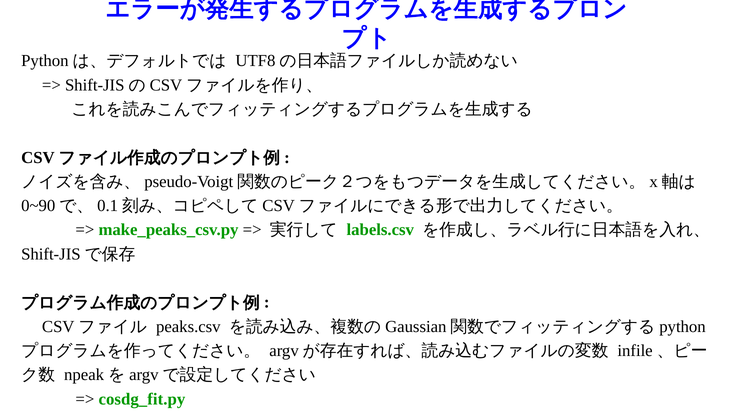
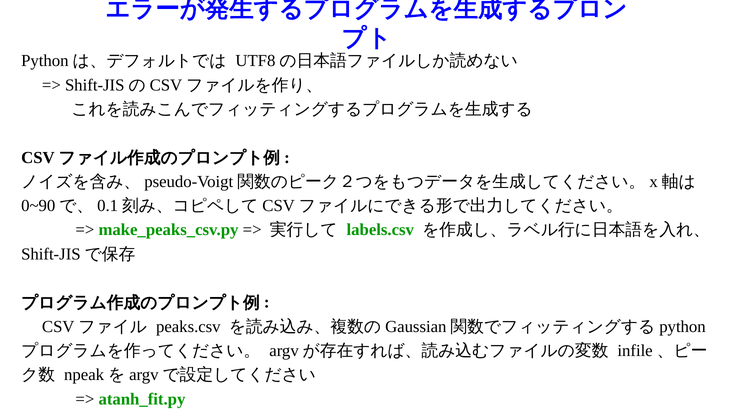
cosdg_fit.py: cosdg_fit.py -> atanh_fit.py (142, 399)
